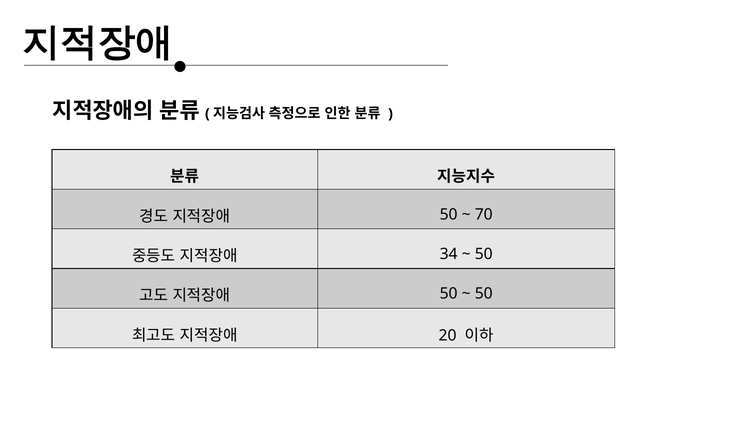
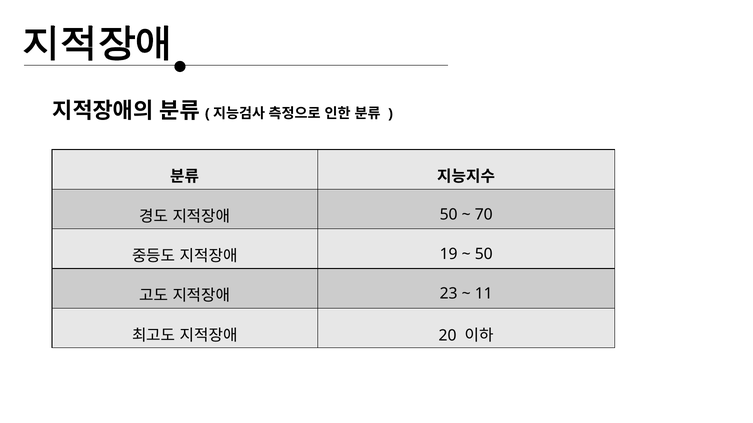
34: 34 -> 19 (449, 254)
50: 50 -> 23 (449, 294)
50: 50 -> 11 (484, 294)
